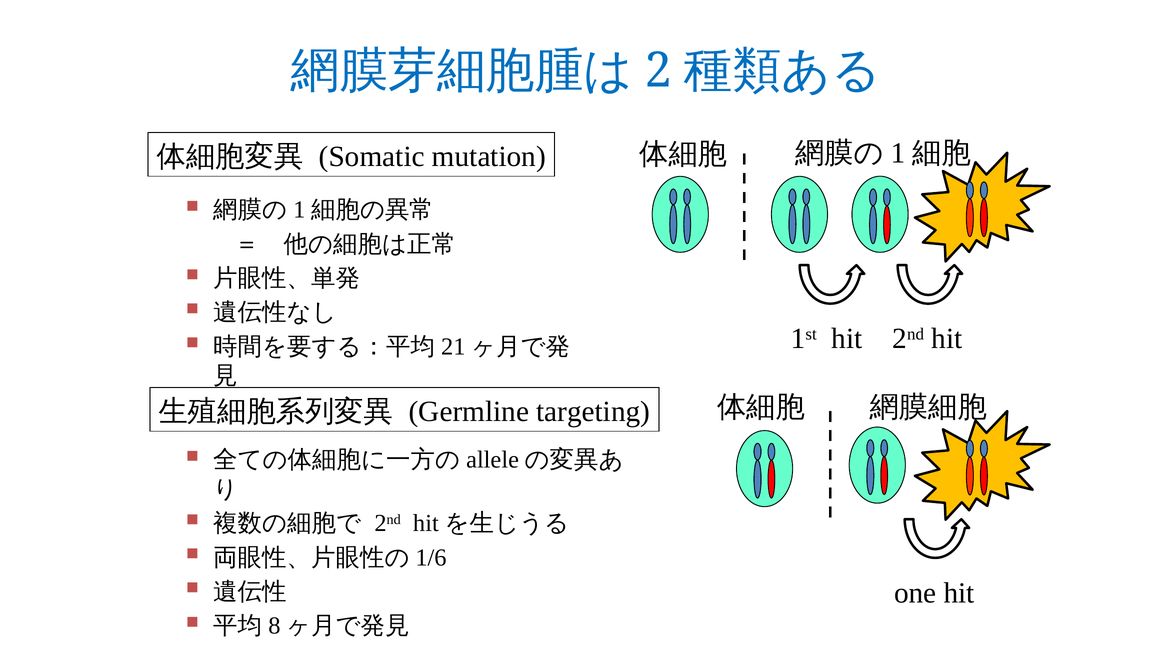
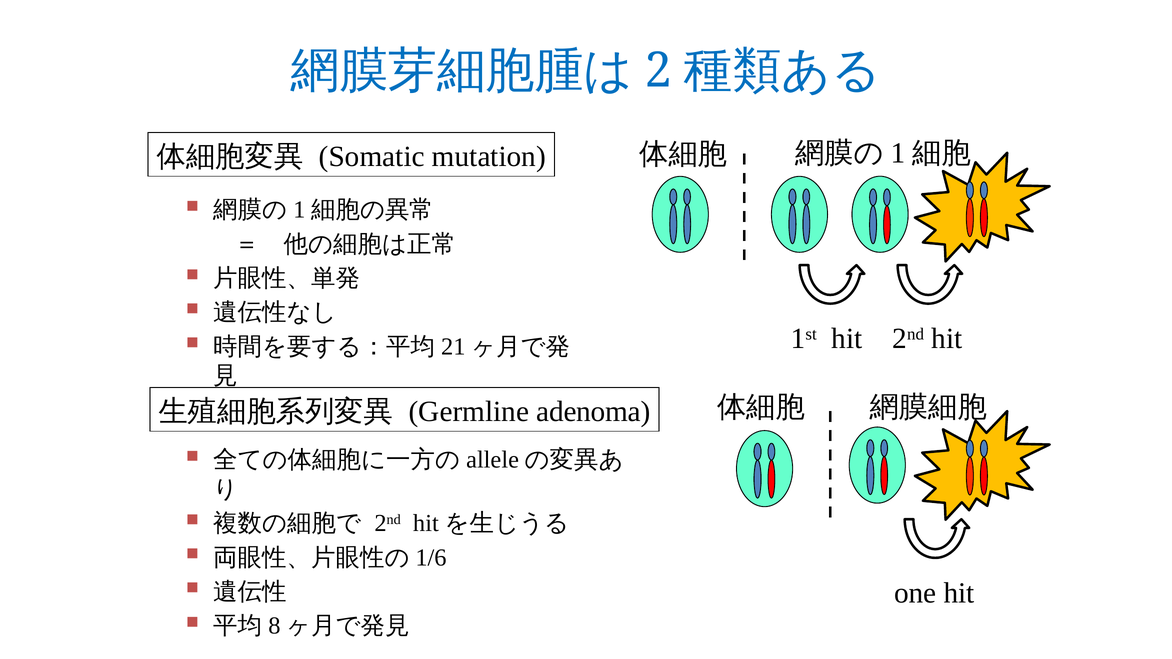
targeting: targeting -> adenoma (593, 412)
